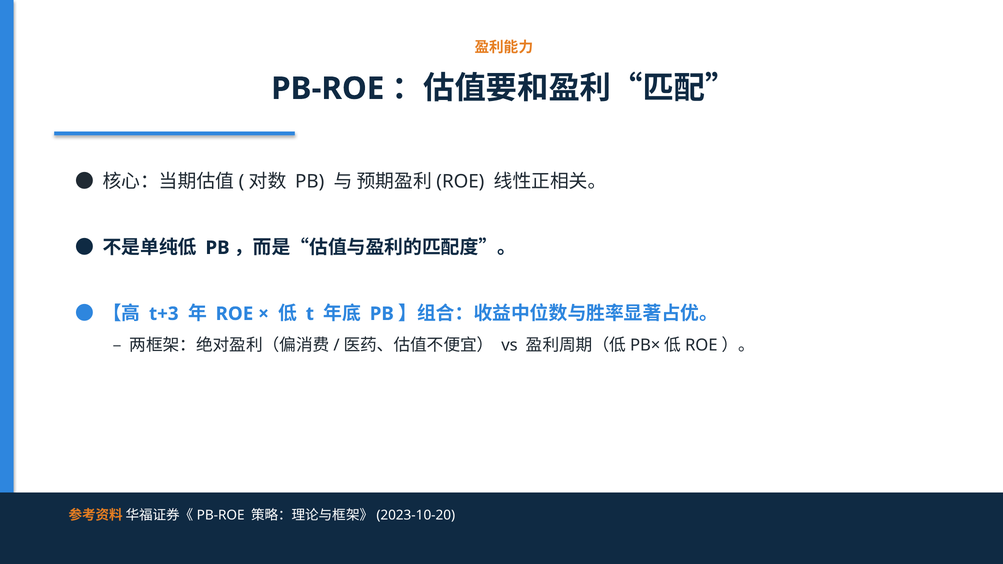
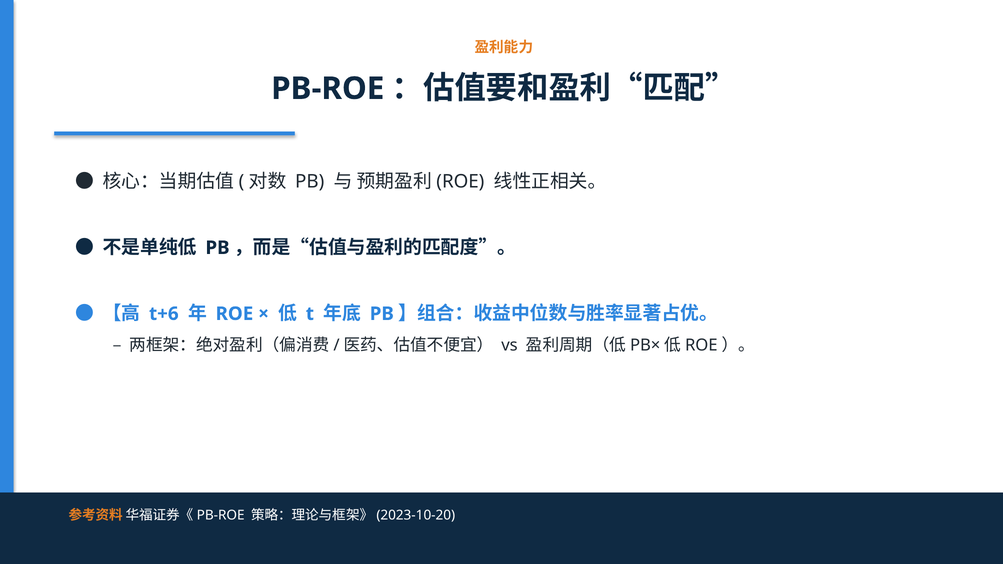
t+3: t+3 -> t+6 (164, 314)
